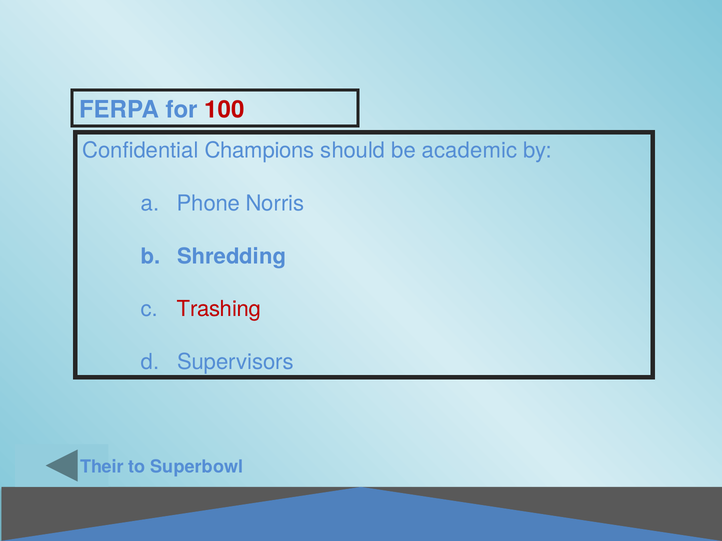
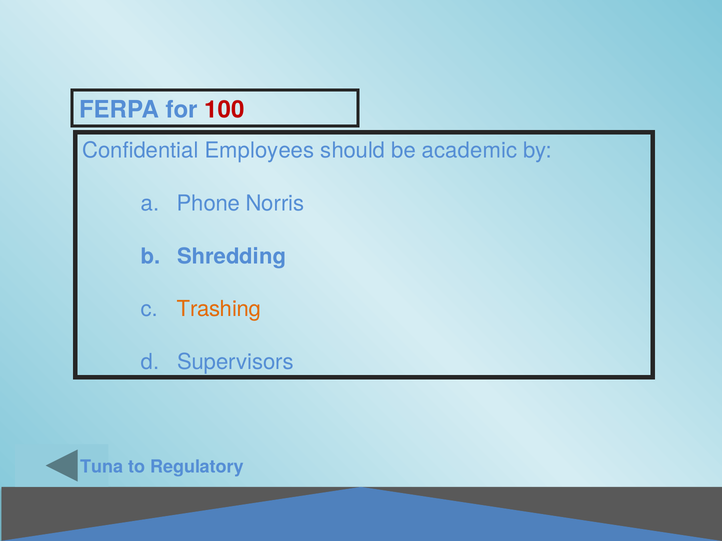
Champions: Champions -> Employees (259, 151)
Trashing colour: red -> orange (219, 309)
Their: Their -> Tuna (102, 467)
Superbowl: Superbowl -> Regulatory (197, 467)
